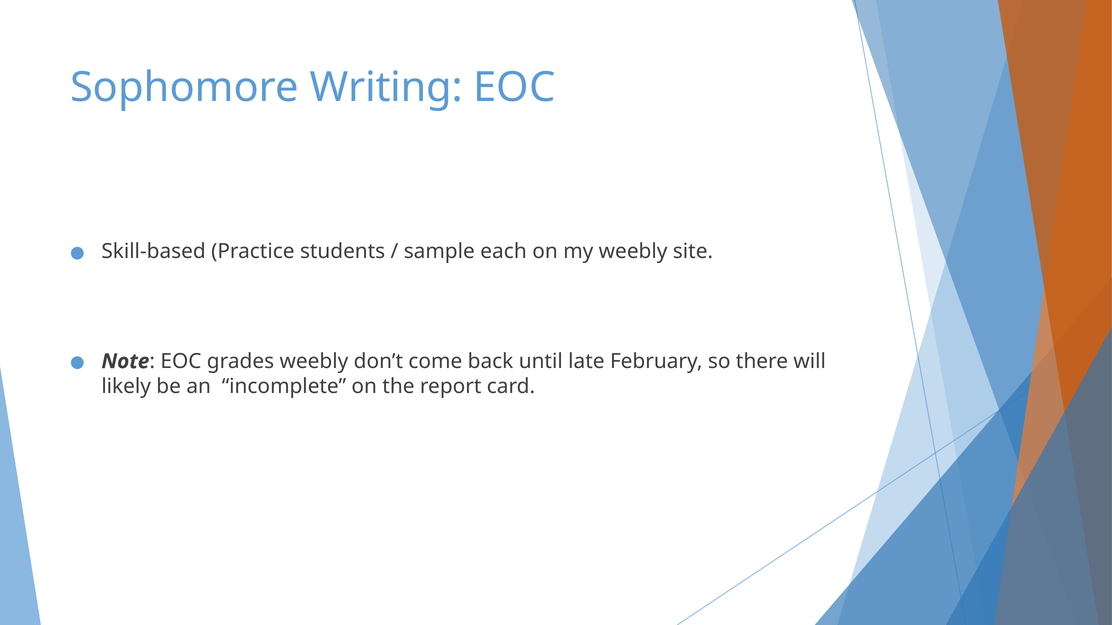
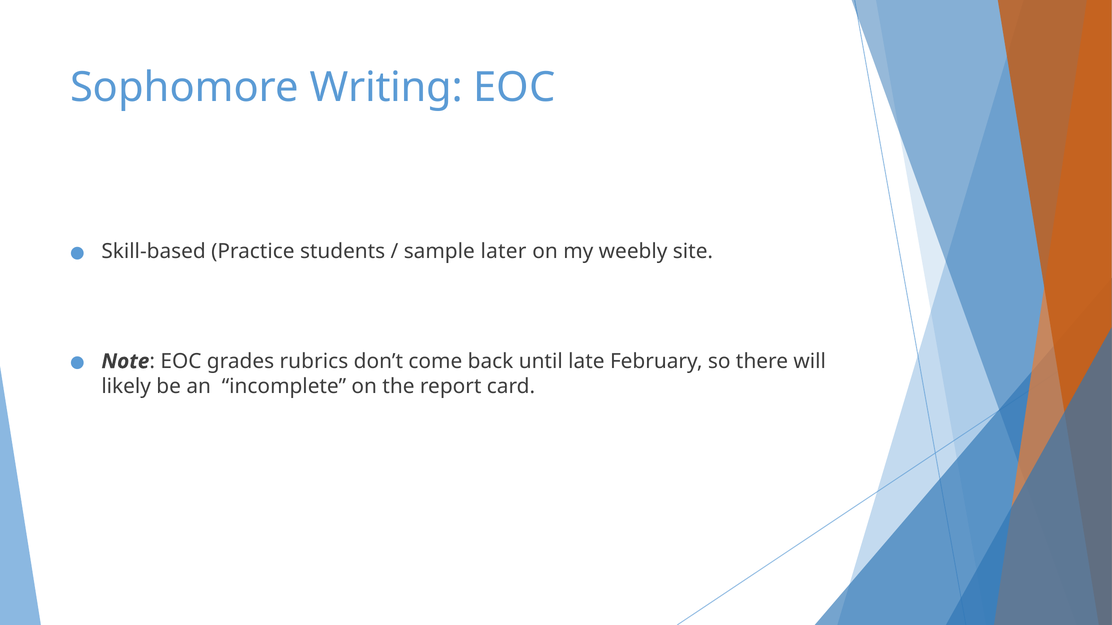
each: each -> later (503, 252)
grades weebly: weebly -> rubrics (314, 362)
